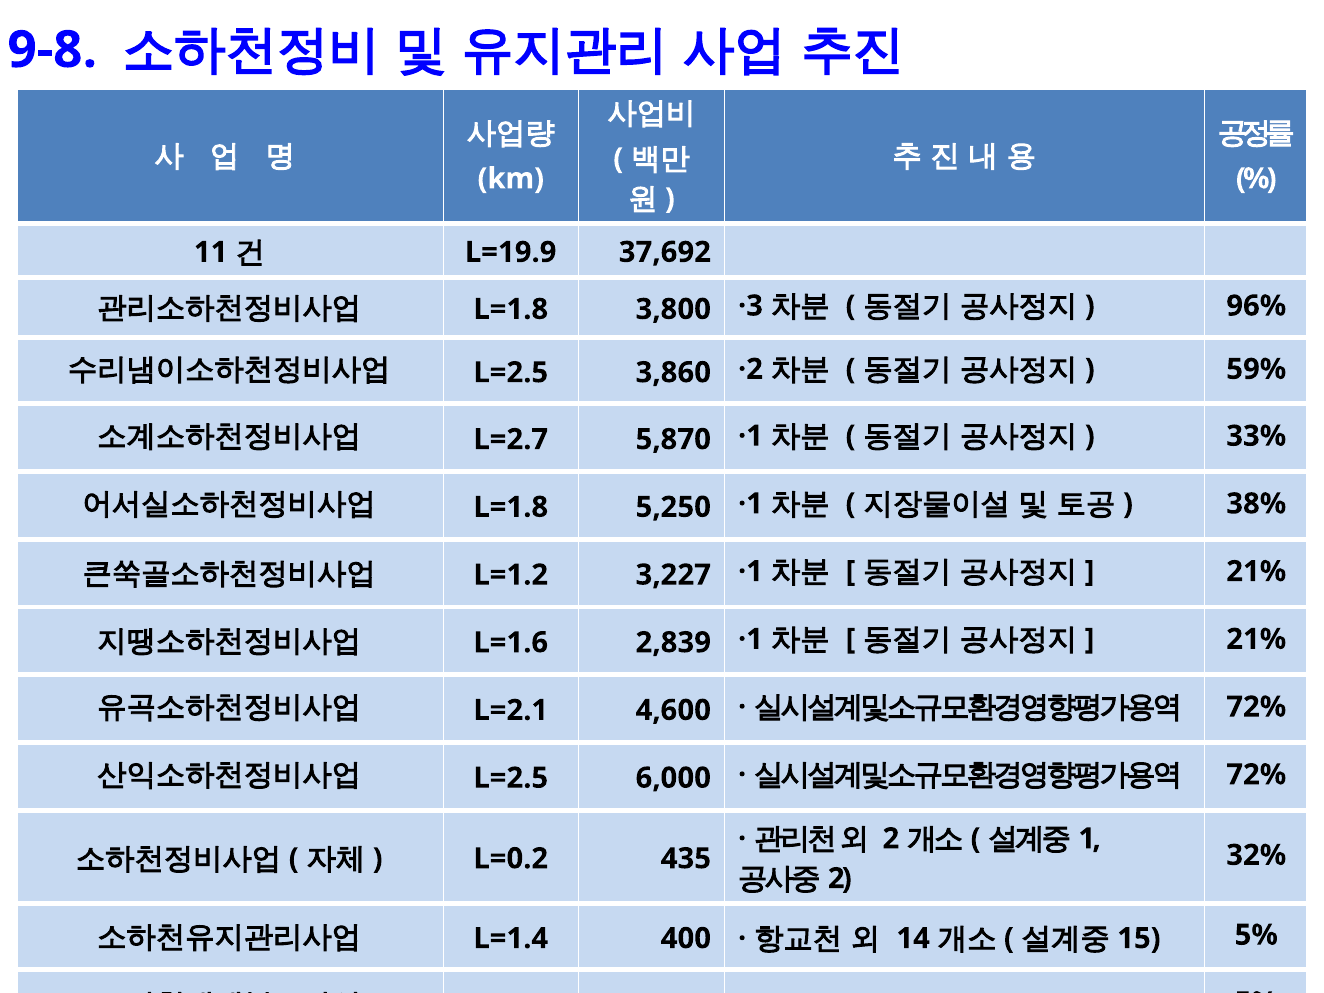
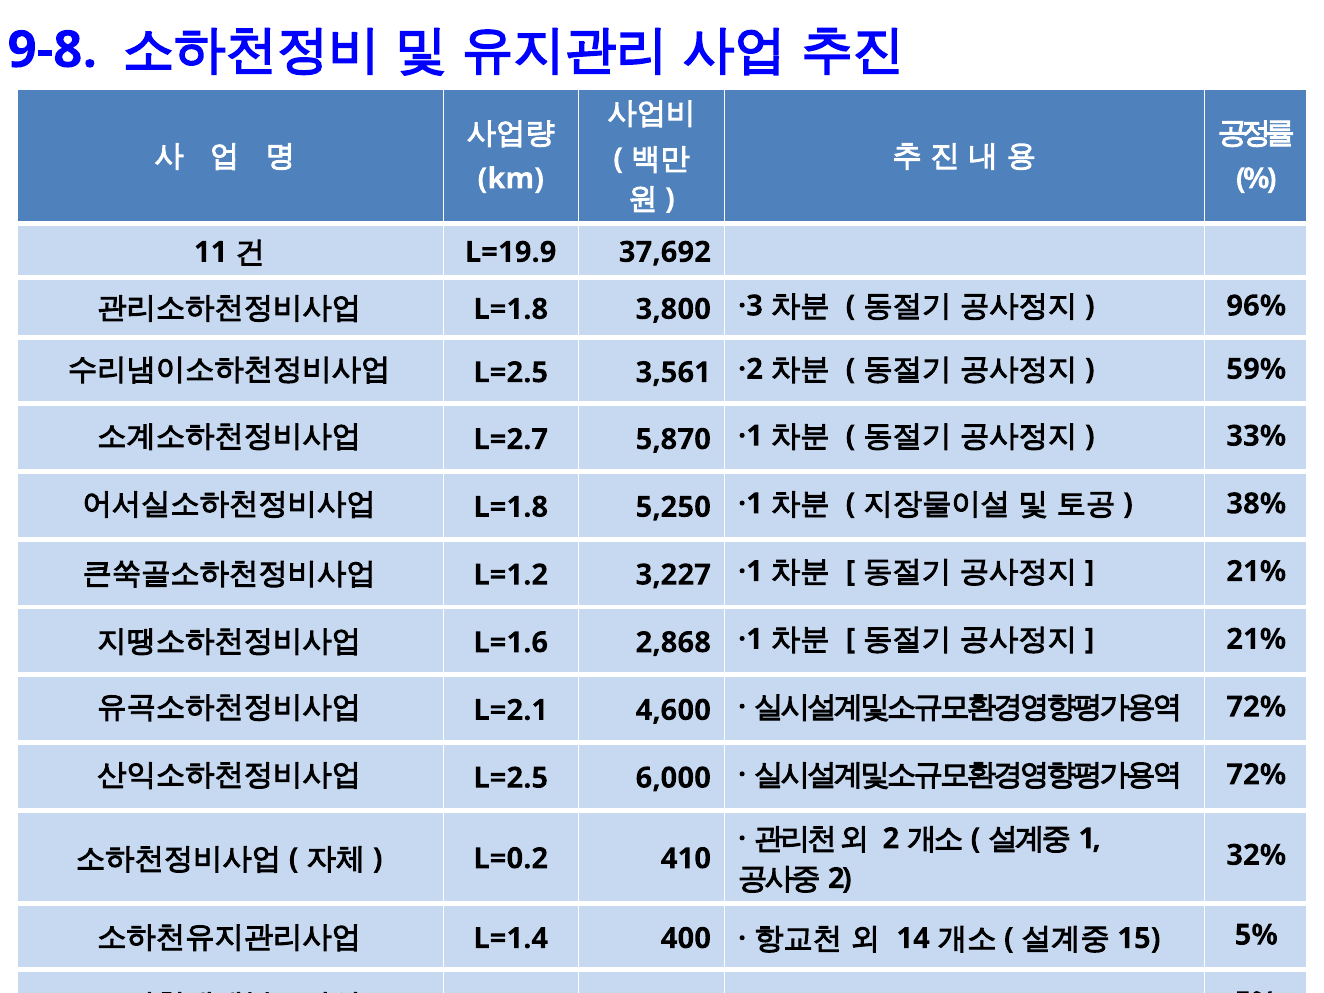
3,860: 3,860 -> 3,561 (673, 373)
2,839: 2,839 -> 2,868 (673, 643)
435: 435 -> 410 (686, 859)
